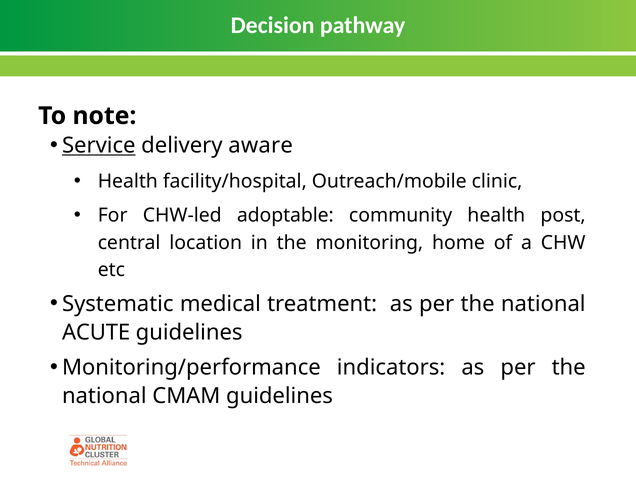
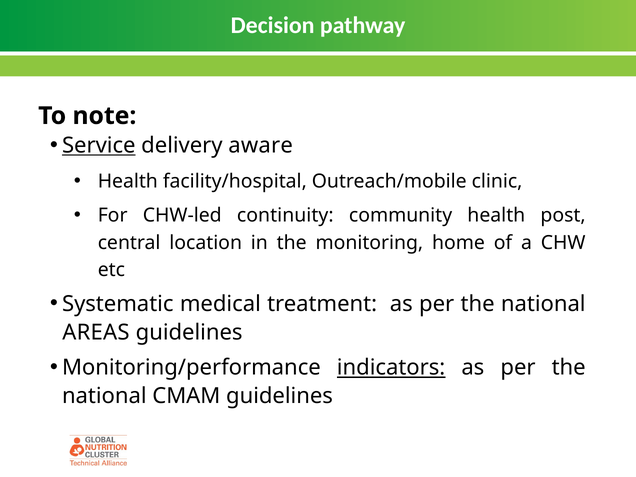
adoptable: adoptable -> continuity (285, 216)
ACUTE: ACUTE -> AREAS (96, 332)
indicators underline: none -> present (391, 368)
